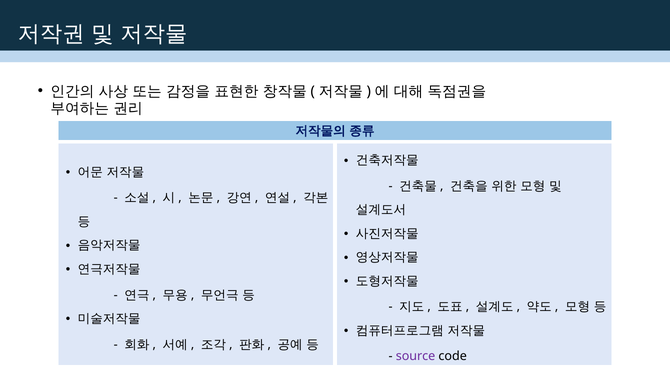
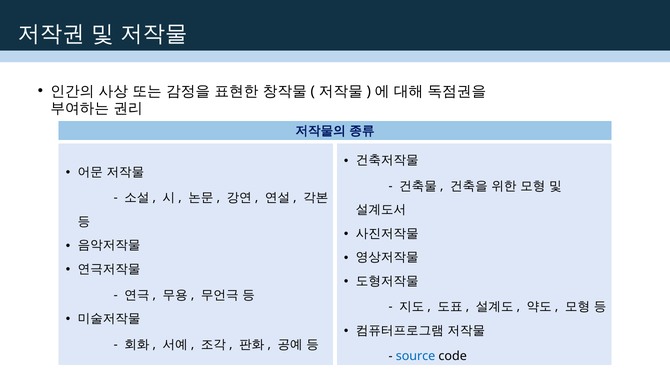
source colour: purple -> blue (416, 356)
